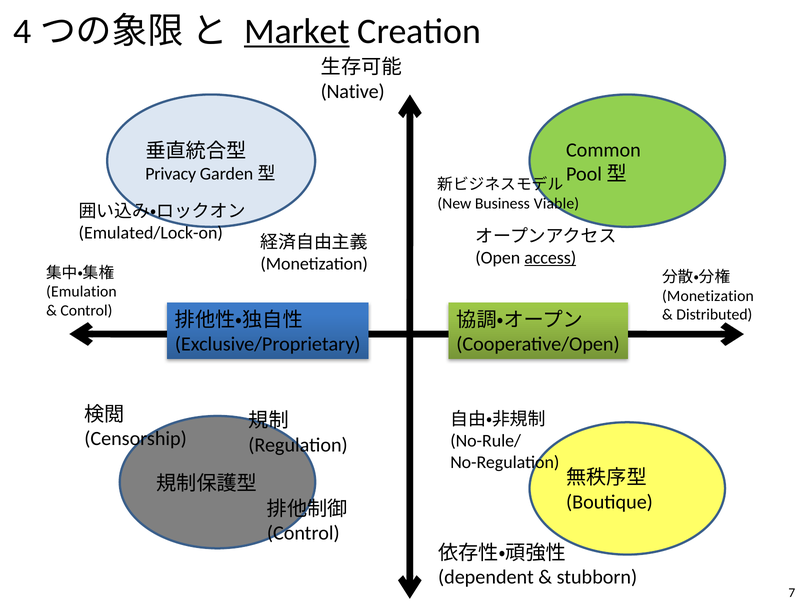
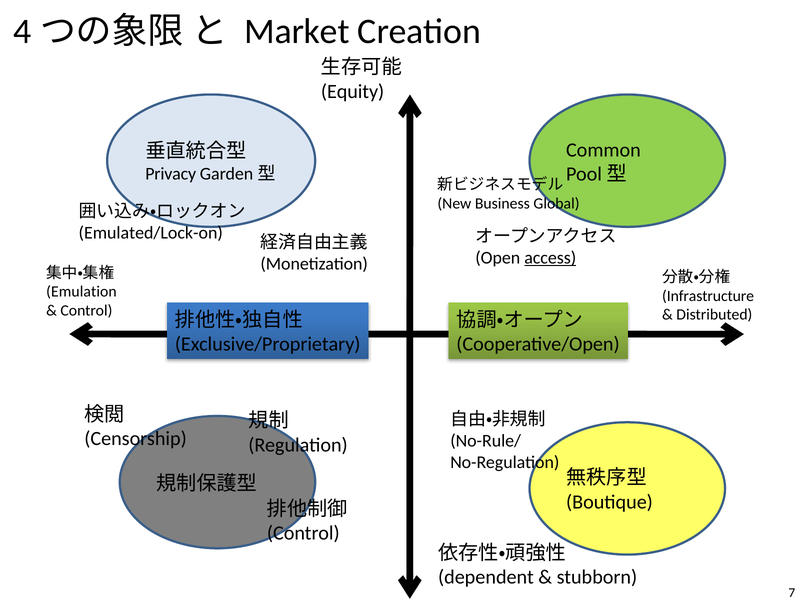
Market underline: present -> none (297, 31)
Native: Native -> Equity (353, 91)
Viable: Viable -> Global (556, 204)
Monetization: Monetization -> Infrastructure (708, 296)
